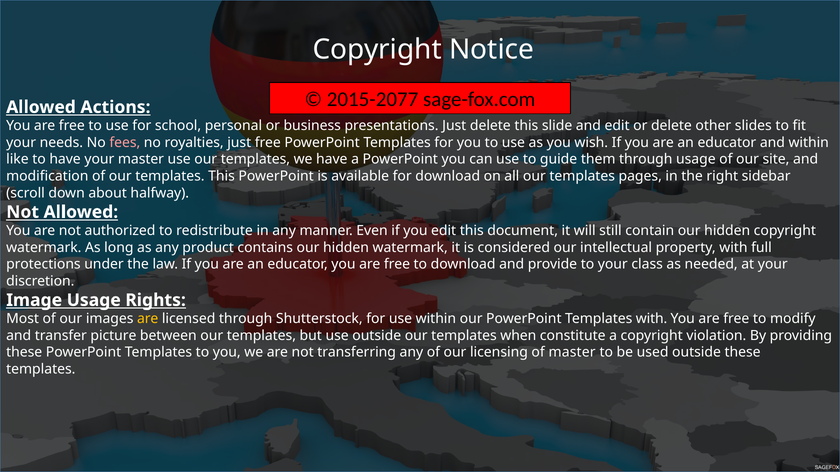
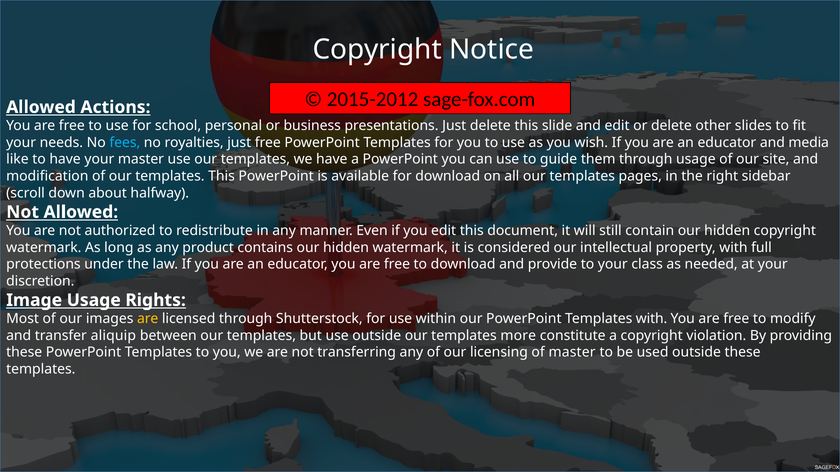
2015-2077: 2015-2077 -> 2015-2012 (373, 100)
fees colour: pink -> light blue (125, 143)
and within: within -> media (809, 143)
picture: picture -> aliquip (113, 336)
when: when -> more (518, 336)
